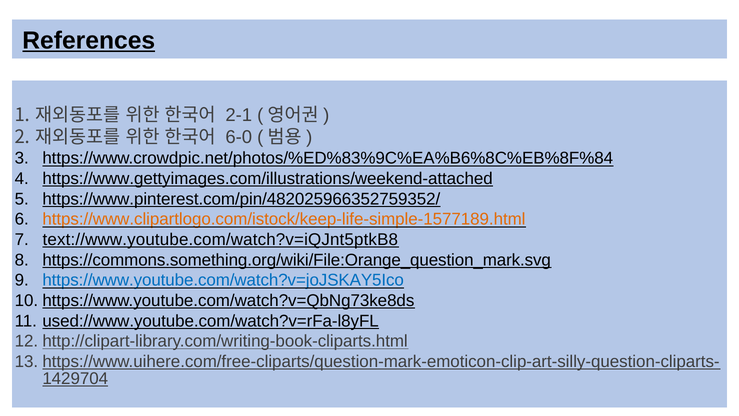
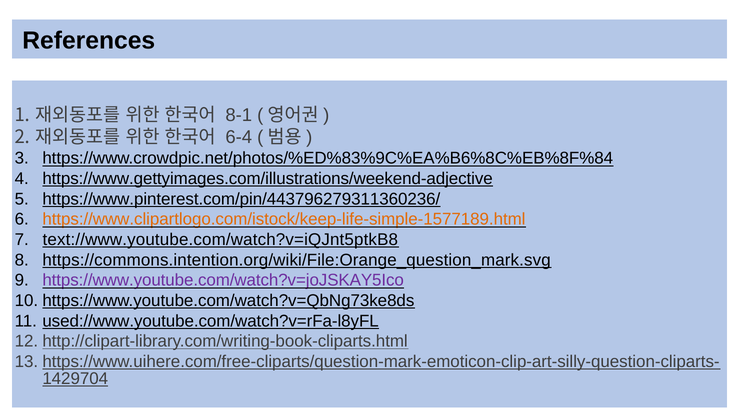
References underline: present -> none (89, 40)
2-1: 2-1 -> 8-1 (239, 115)
6-0: 6-0 -> 6-4 (239, 137)
https://www.gettyimages.com/illustrations/weekend-attached: https://www.gettyimages.com/illustrations/weekend-attached -> https://www.gettyimages.com/illustrations/weekend-adjective (268, 179)
https://www.pinterest.com/pin/482025966352759352/: https://www.pinterest.com/pin/482025966352759352/ -> https://www.pinterest.com/pin/443796279311360236/ (241, 199)
https://commons.something.org/wiki/File:Orange_question_mark.svg: https://commons.something.org/wiki/File:Orange_question_mark.svg -> https://commons.intention.org/wiki/File:Orange_question_mark.svg (297, 260)
https://www.youtube.com/watch?v=joJSKAY5Ico colour: blue -> purple (223, 280)
